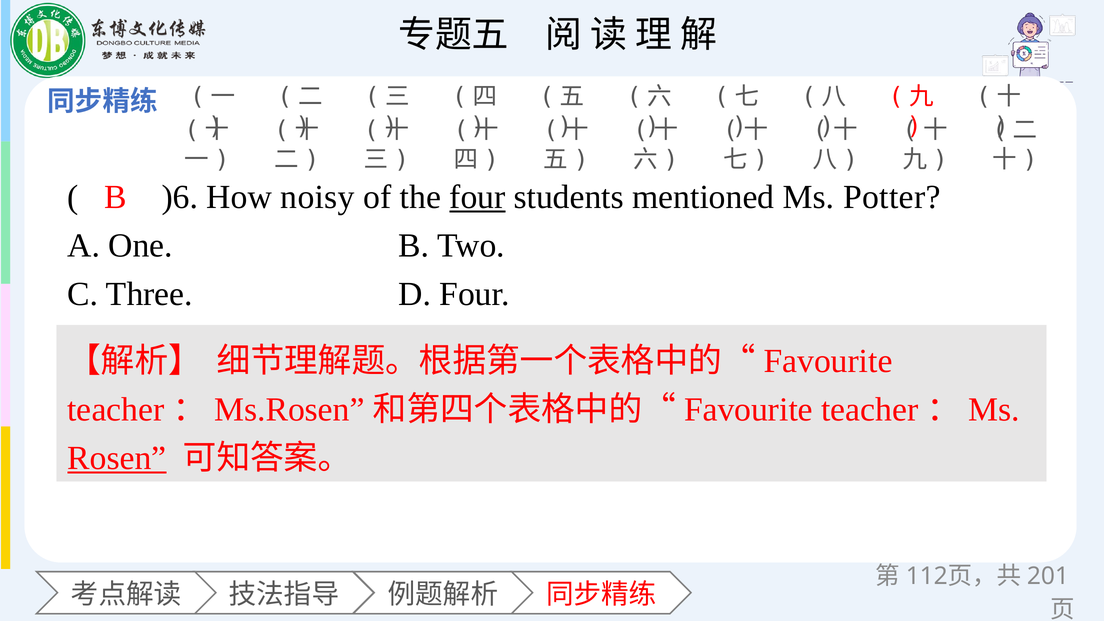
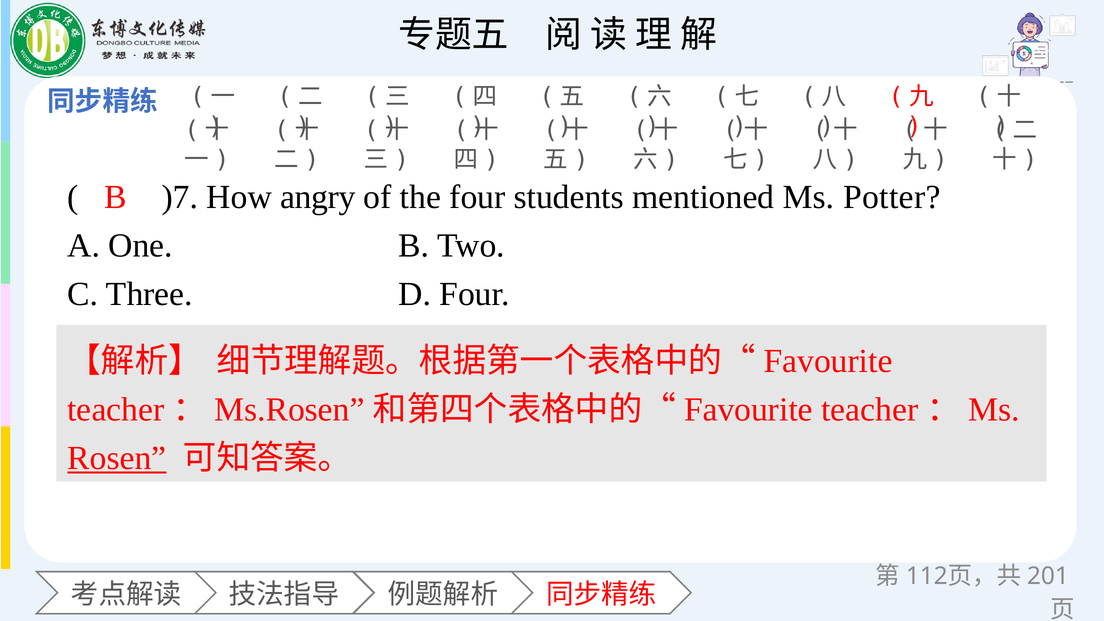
)6: )6 -> )7 (180, 197)
noisy: noisy -> angry (318, 197)
four underline: present -> none (477, 197)
